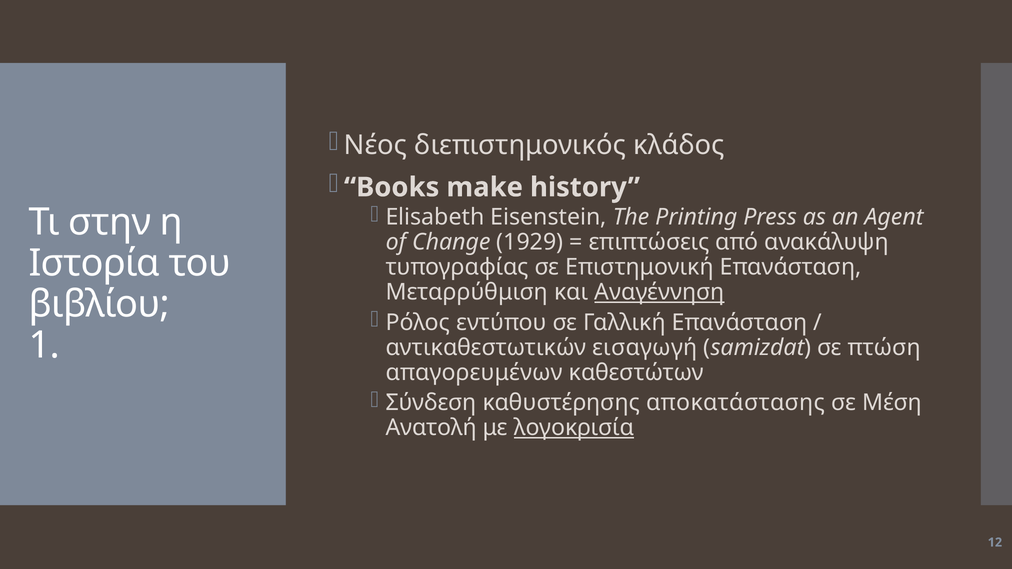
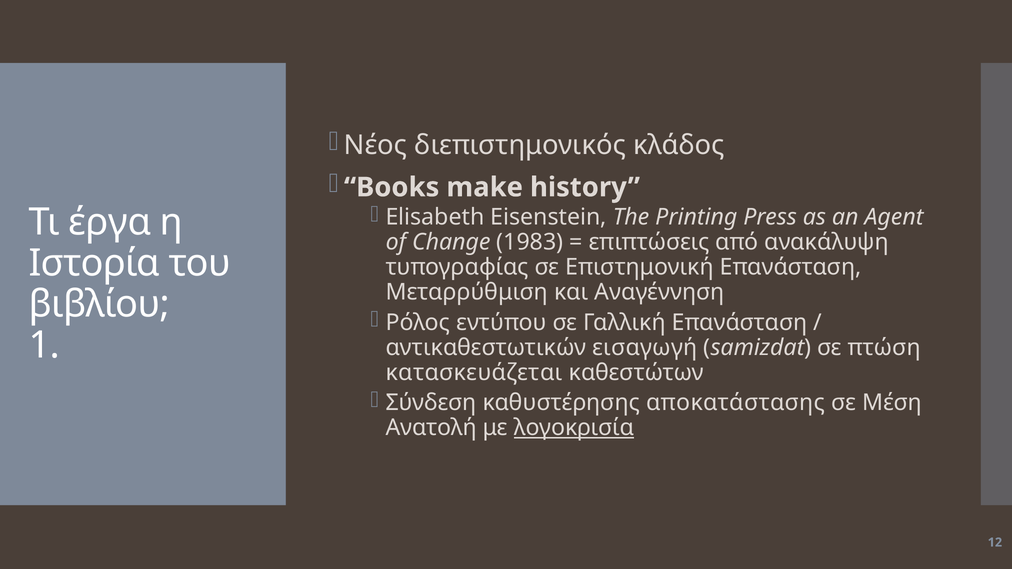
στην: στην -> έργα (110, 222)
1929: 1929 -> 1983 (530, 242)
Αναγέννηση underline: present -> none (659, 292)
απαγορευμένων: απαγορευμένων -> κατασκευάζεται (474, 373)
